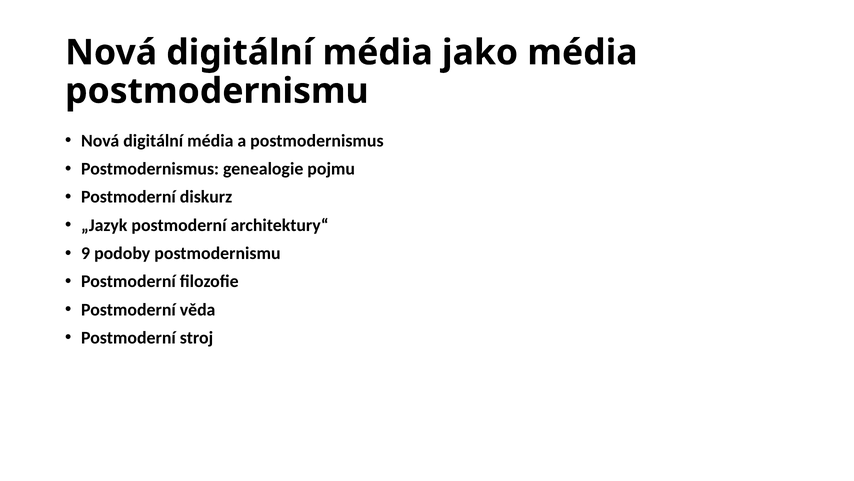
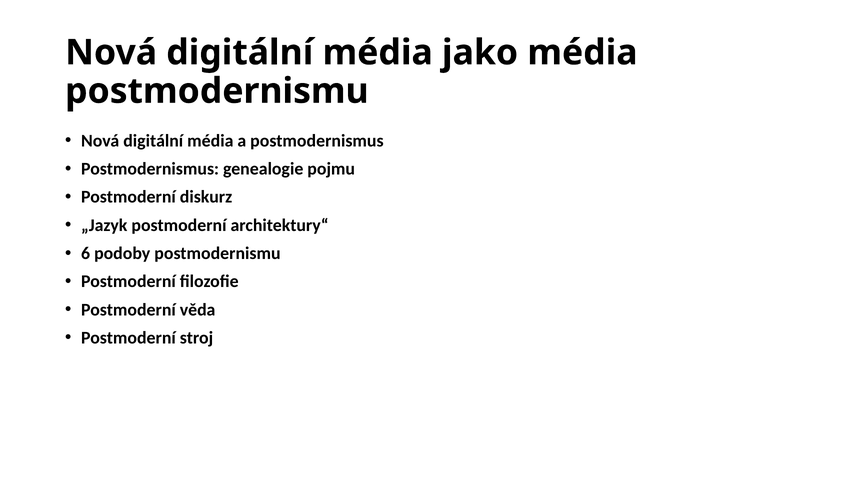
9: 9 -> 6 (86, 253)
